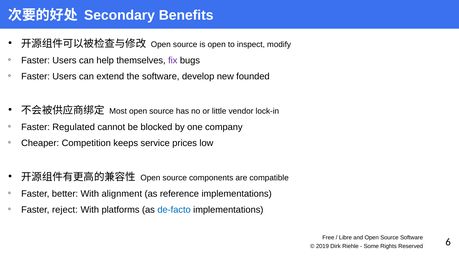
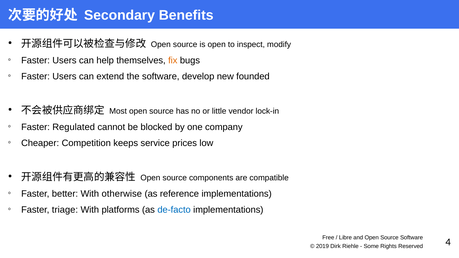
fix colour: purple -> orange (173, 60)
alignment: alignment -> otherwise (122, 194)
reject: reject -> triage (65, 210)
6: 6 -> 4 (448, 242)
